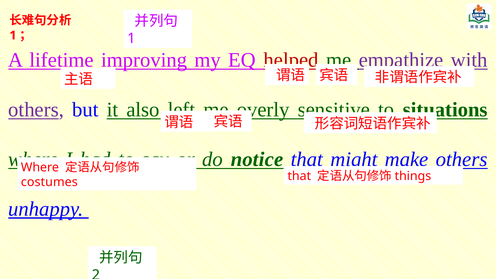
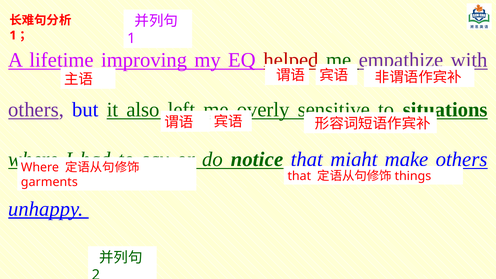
costumes: costumes -> garments (49, 182)
